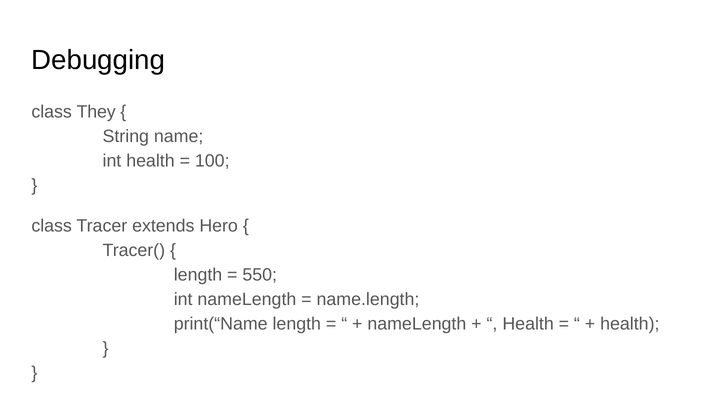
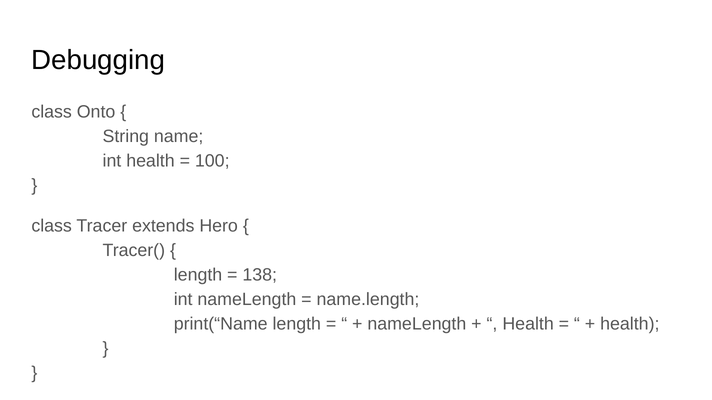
They: They -> Onto (96, 112)
550: 550 -> 138 (260, 275)
